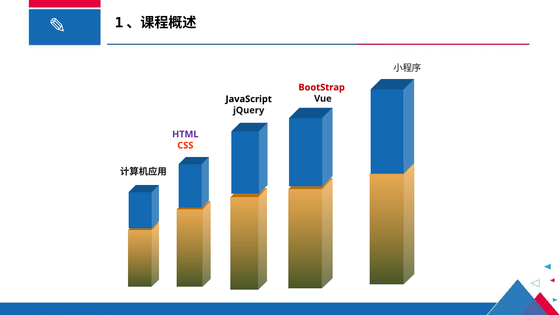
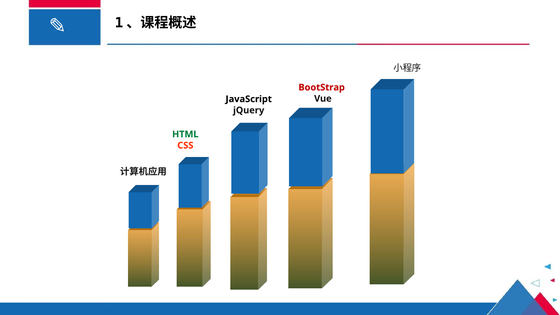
HTML colour: purple -> green (185, 134)
